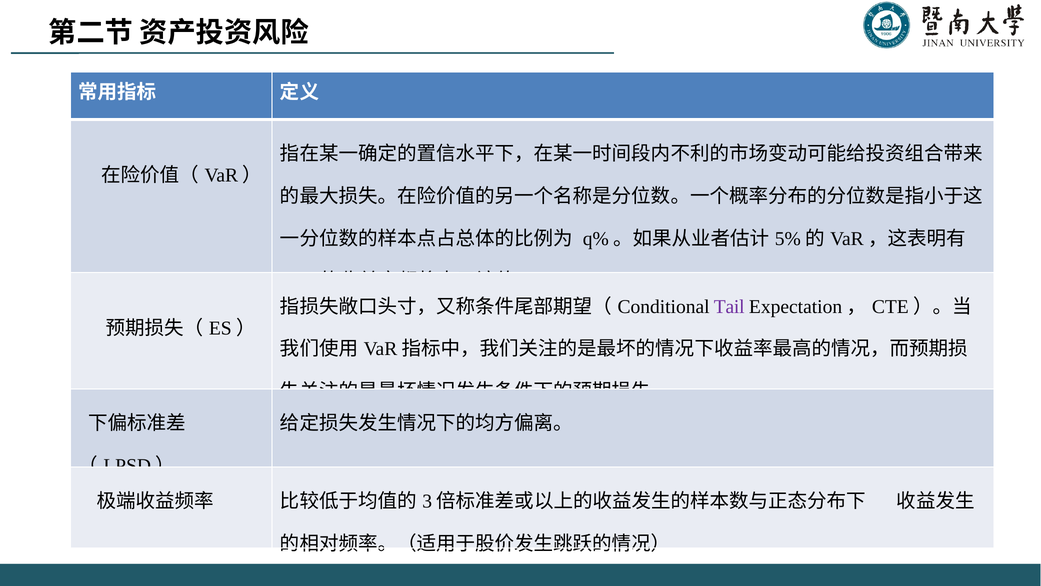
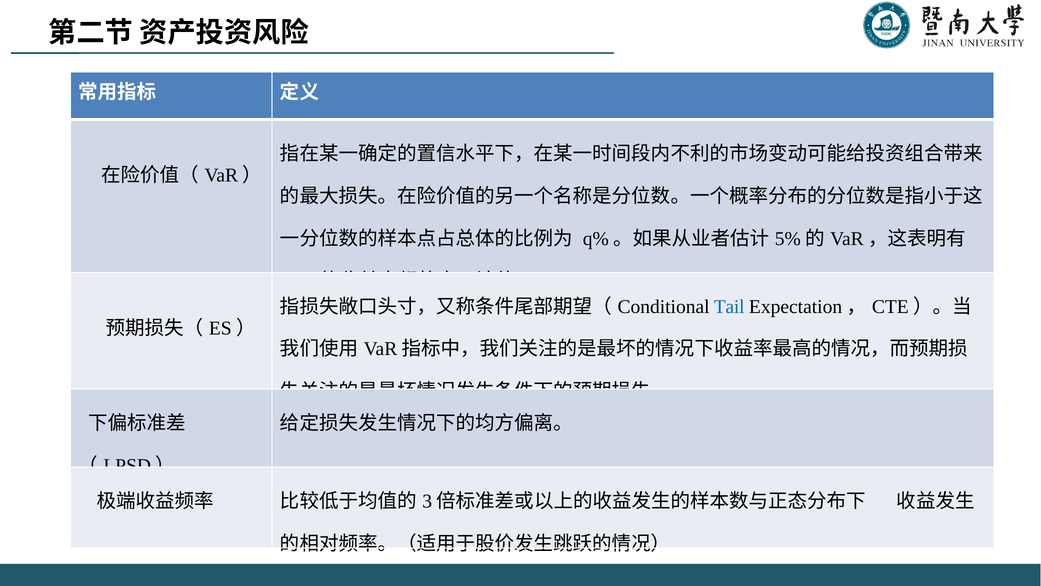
Tail colour: purple -> blue (729, 307)
